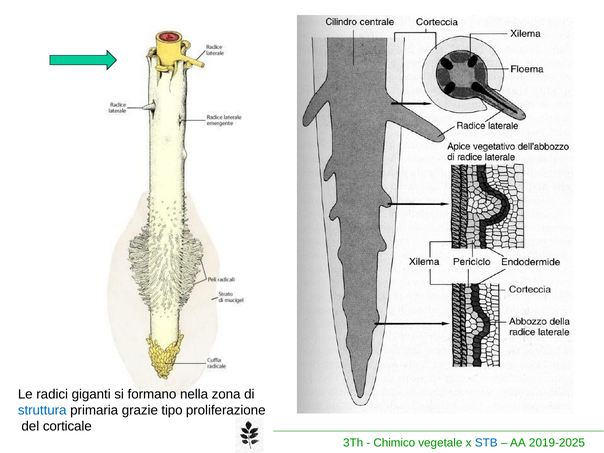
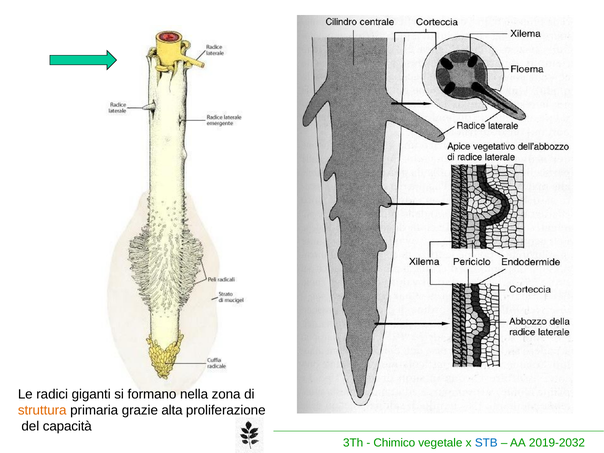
struttura colour: blue -> orange (42, 410)
tipo: tipo -> alta (172, 410)
corticale: corticale -> capacità (67, 426)
2019-2025: 2019-2025 -> 2019-2032 (557, 443)
